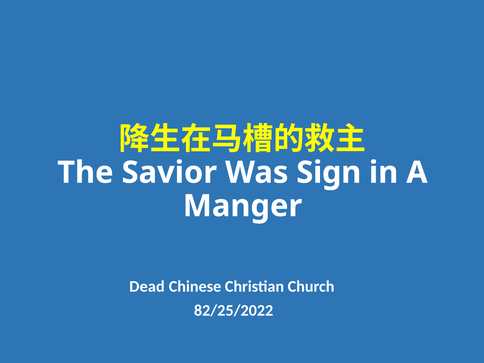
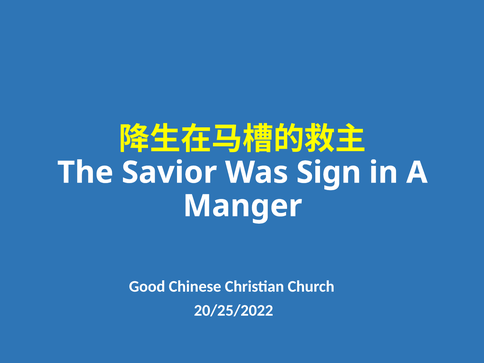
Dead: Dead -> Good (147, 286)
82/25/2022: 82/25/2022 -> 20/25/2022 (234, 311)
